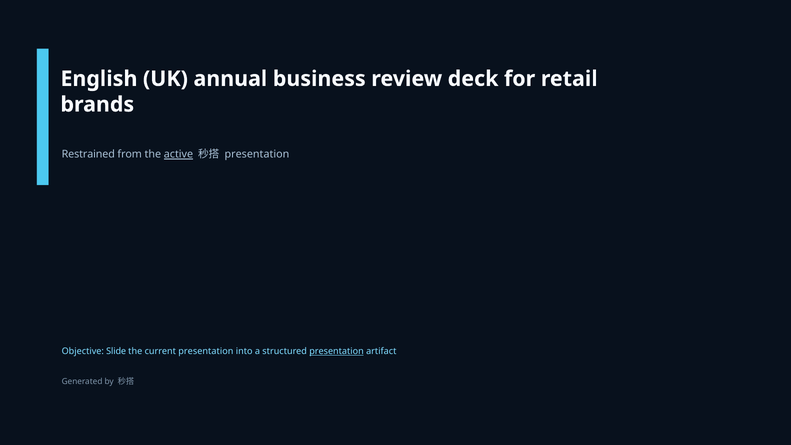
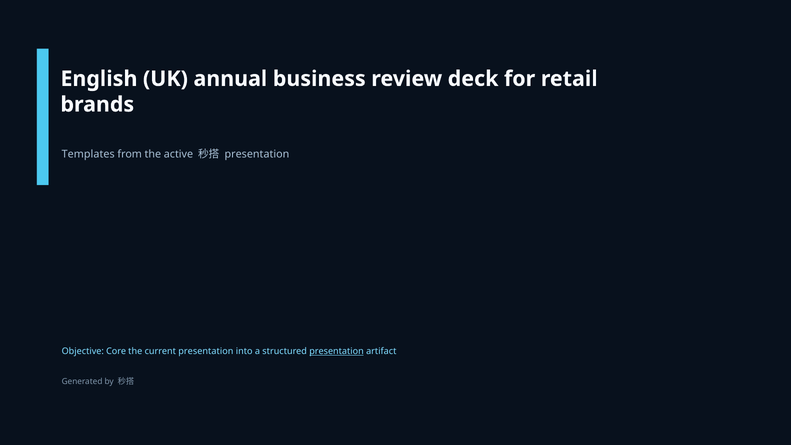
Restrained: Restrained -> Templates (88, 154)
active underline: present -> none (178, 154)
Slide: Slide -> Core (116, 351)
